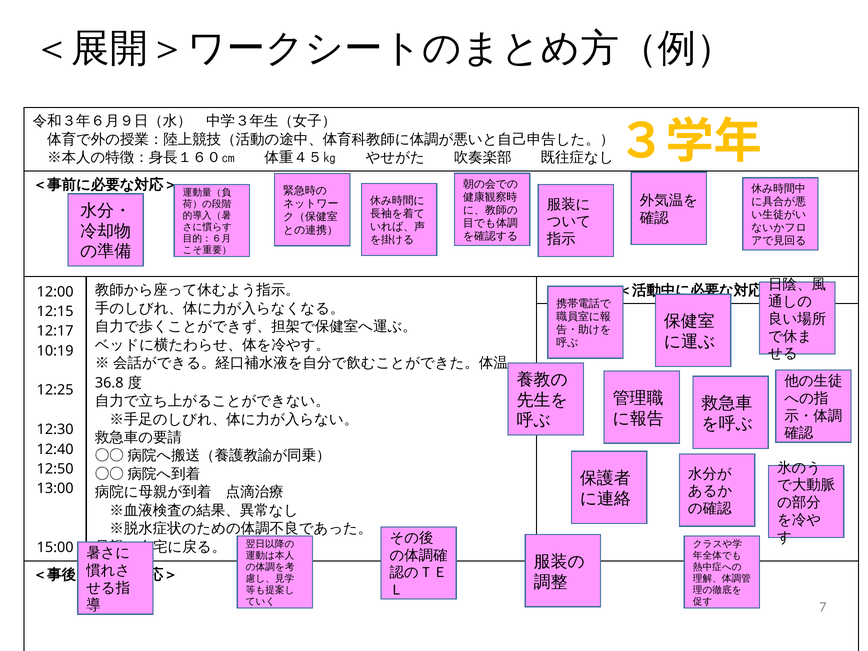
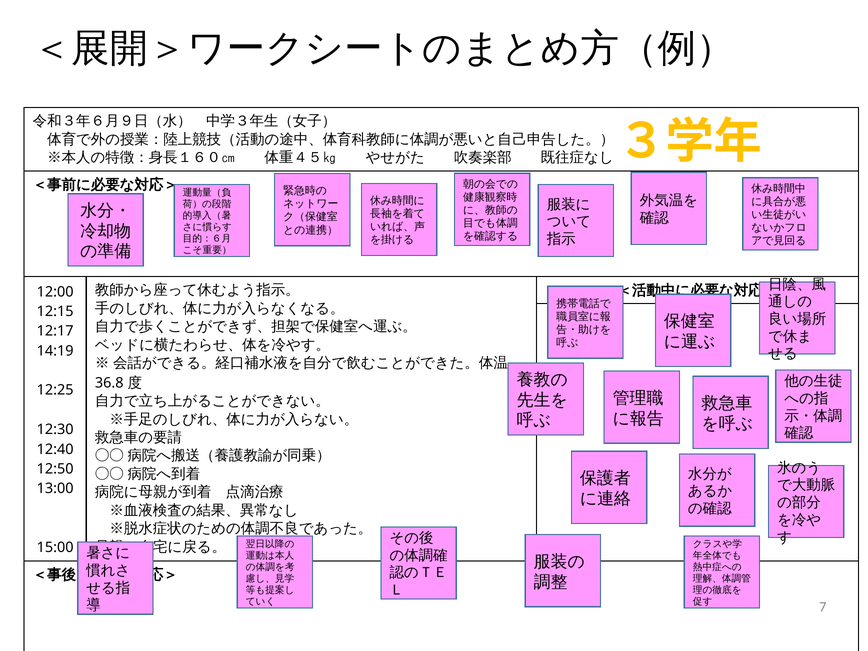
10:19: 10:19 -> 14:19 (55, 351)
